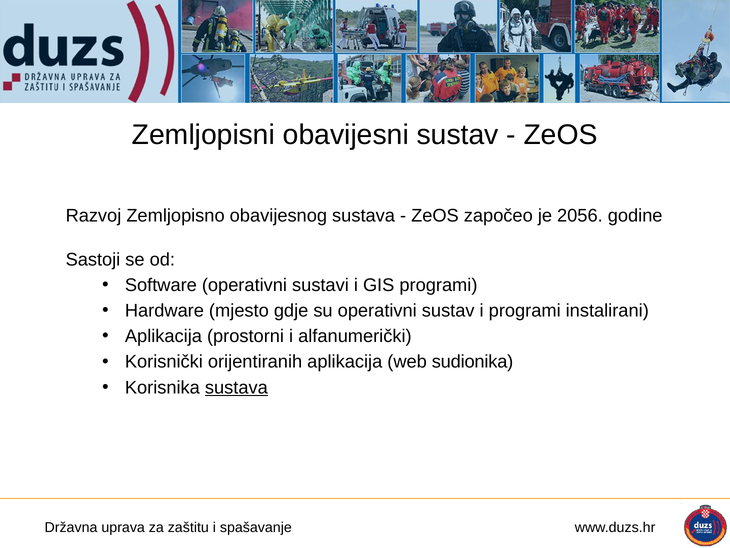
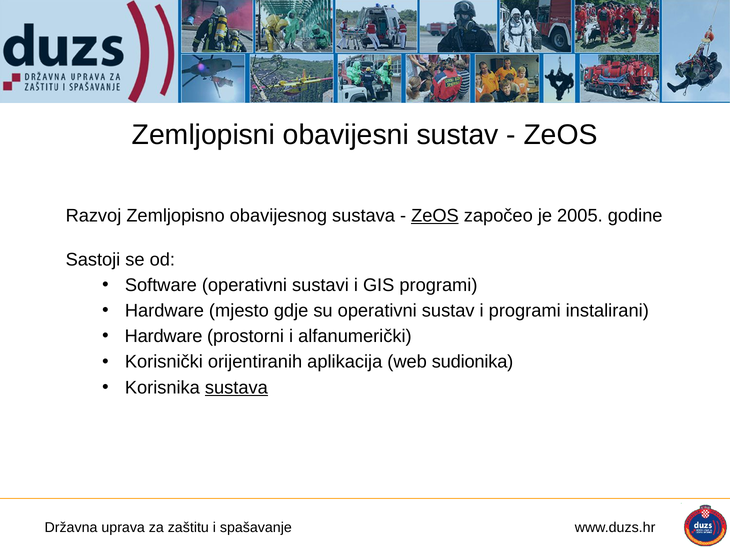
ZeOS underline: none -> present (435, 216)
2056: 2056 -> 2005 (580, 216)
Aplikacija: Aplikacija -> Hardware (164, 336)
